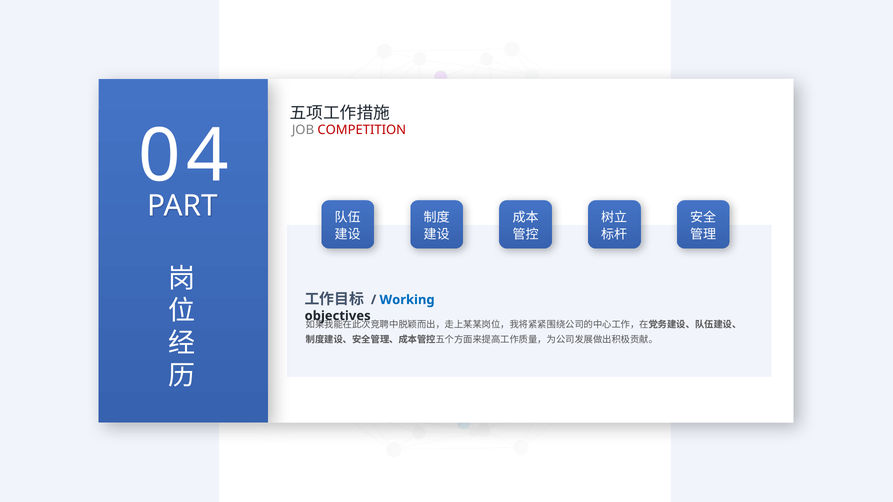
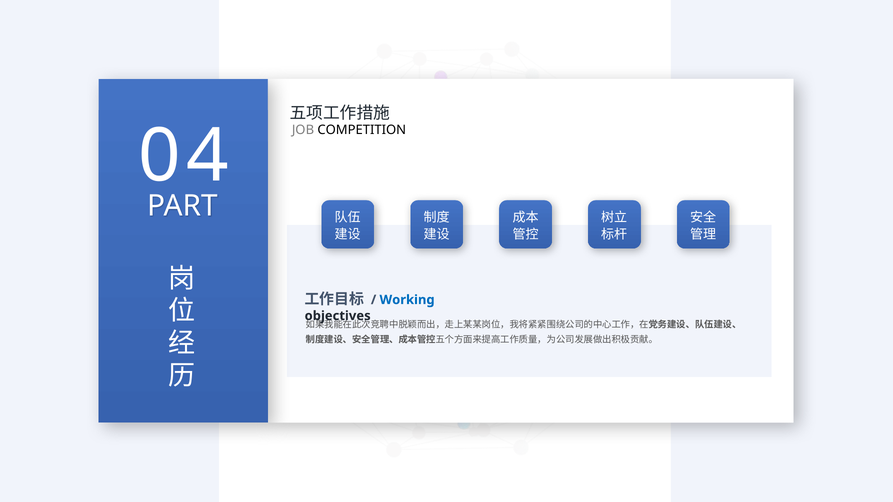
COMPETITION colour: red -> black (362, 130)
